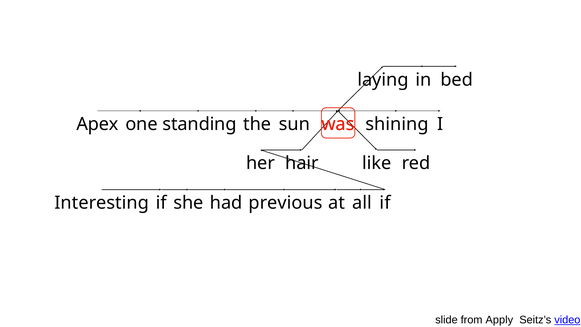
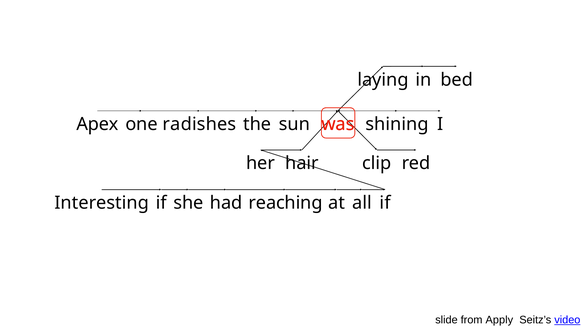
standing: standing -> radishes (199, 124)
like: like -> clip (377, 163)
previous: previous -> reaching (286, 203)
